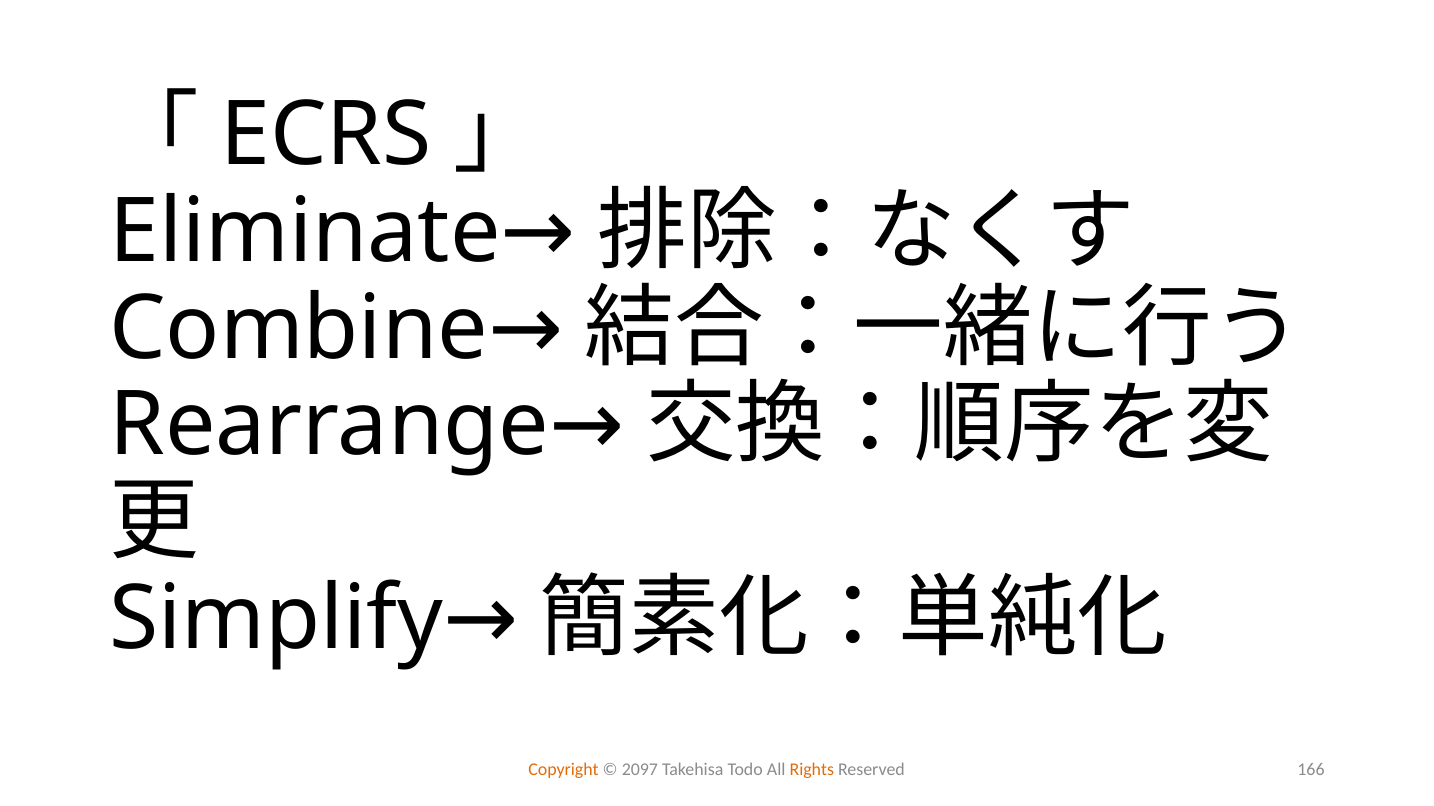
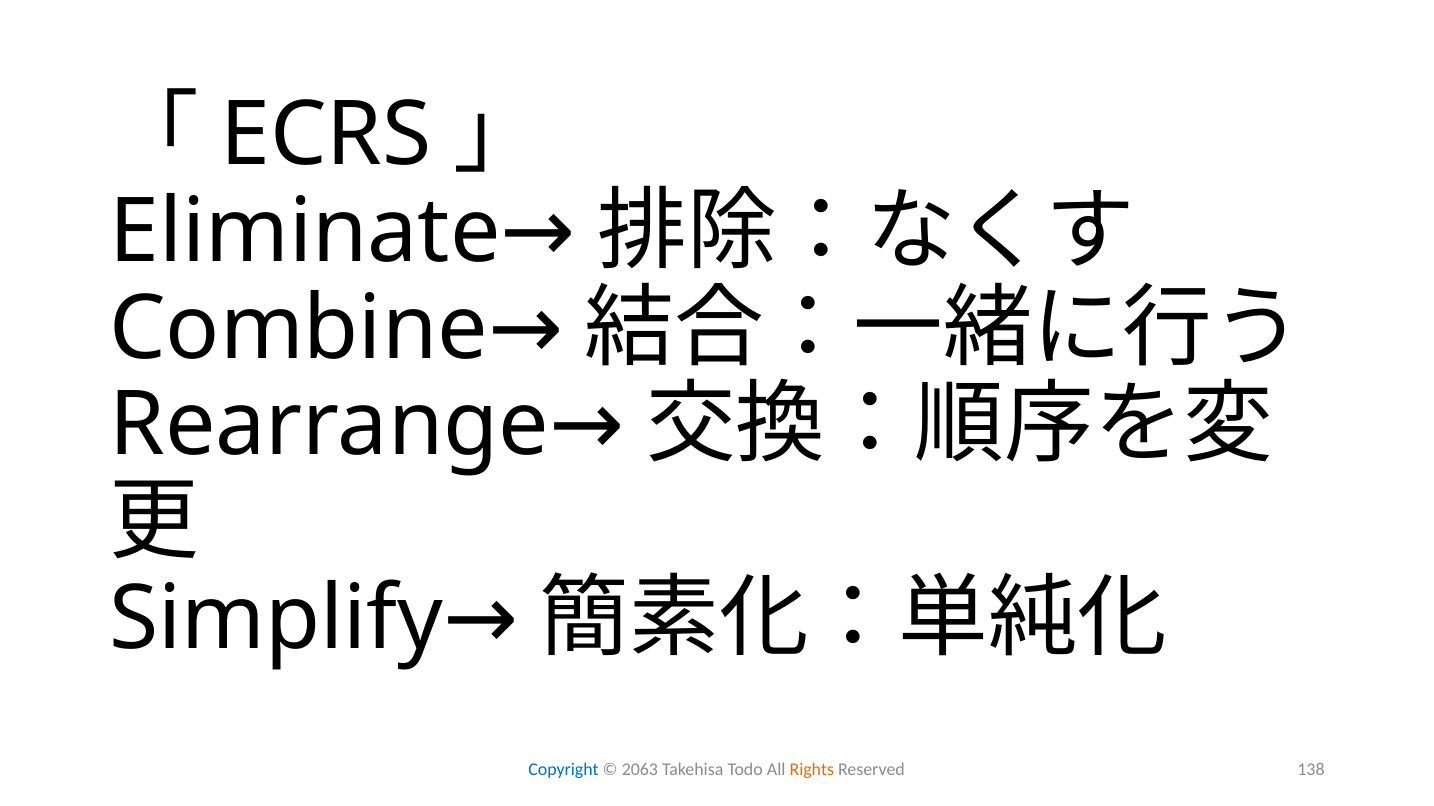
Copyright colour: orange -> blue (564, 770)
2097: 2097 -> 2063 (640, 770)
166: 166 -> 138 (1311, 770)
